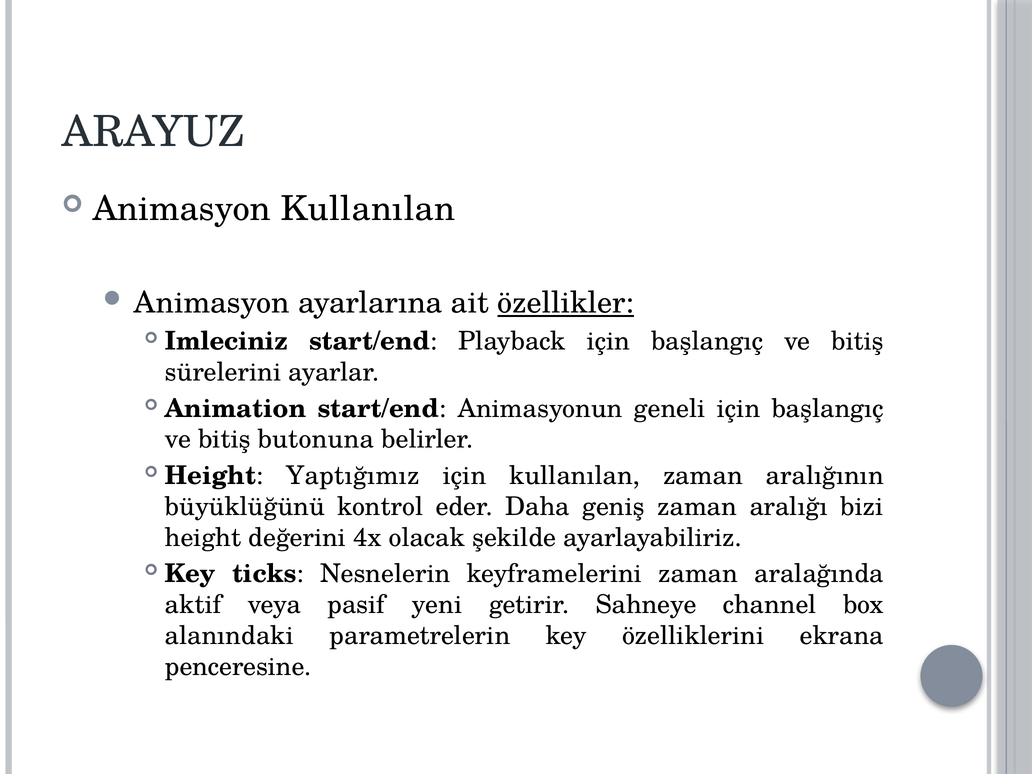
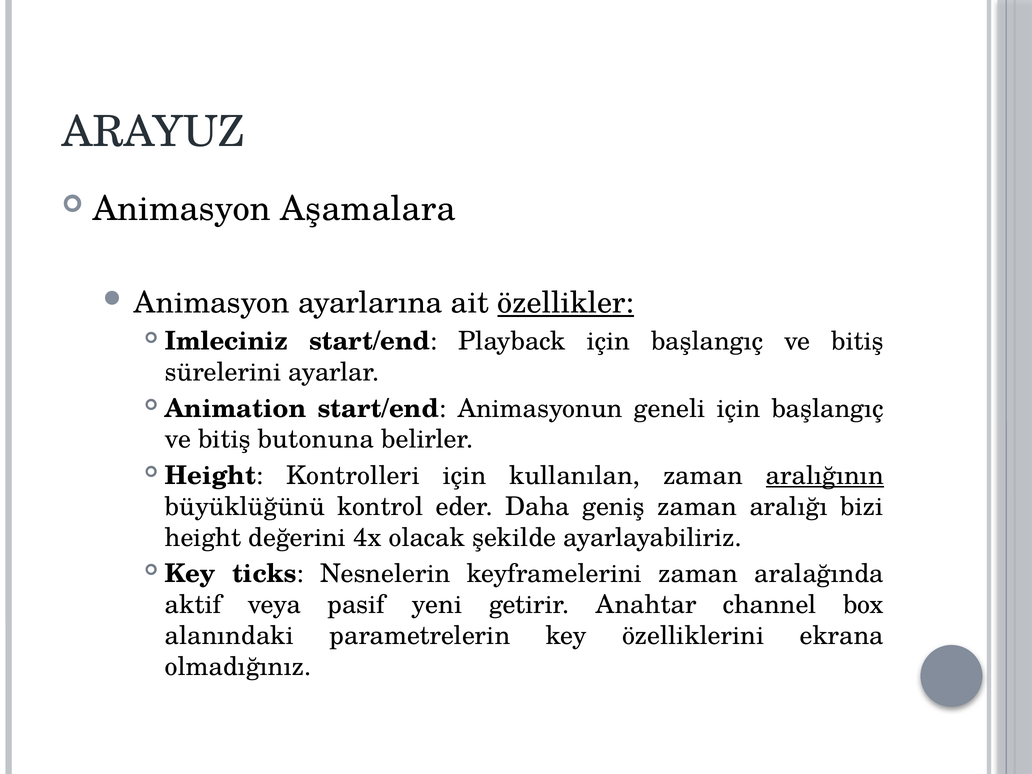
Animasyon Kullanılan: Kullanılan -> Aşamalara (368, 209)
Yaptığımız: Yaptığımız -> Kontrolleri (353, 476)
aralığının underline: none -> present (825, 476)
Sahneye: Sahneye -> Anahtar (646, 605)
penceresine: penceresine -> olmadığınız (238, 667)
